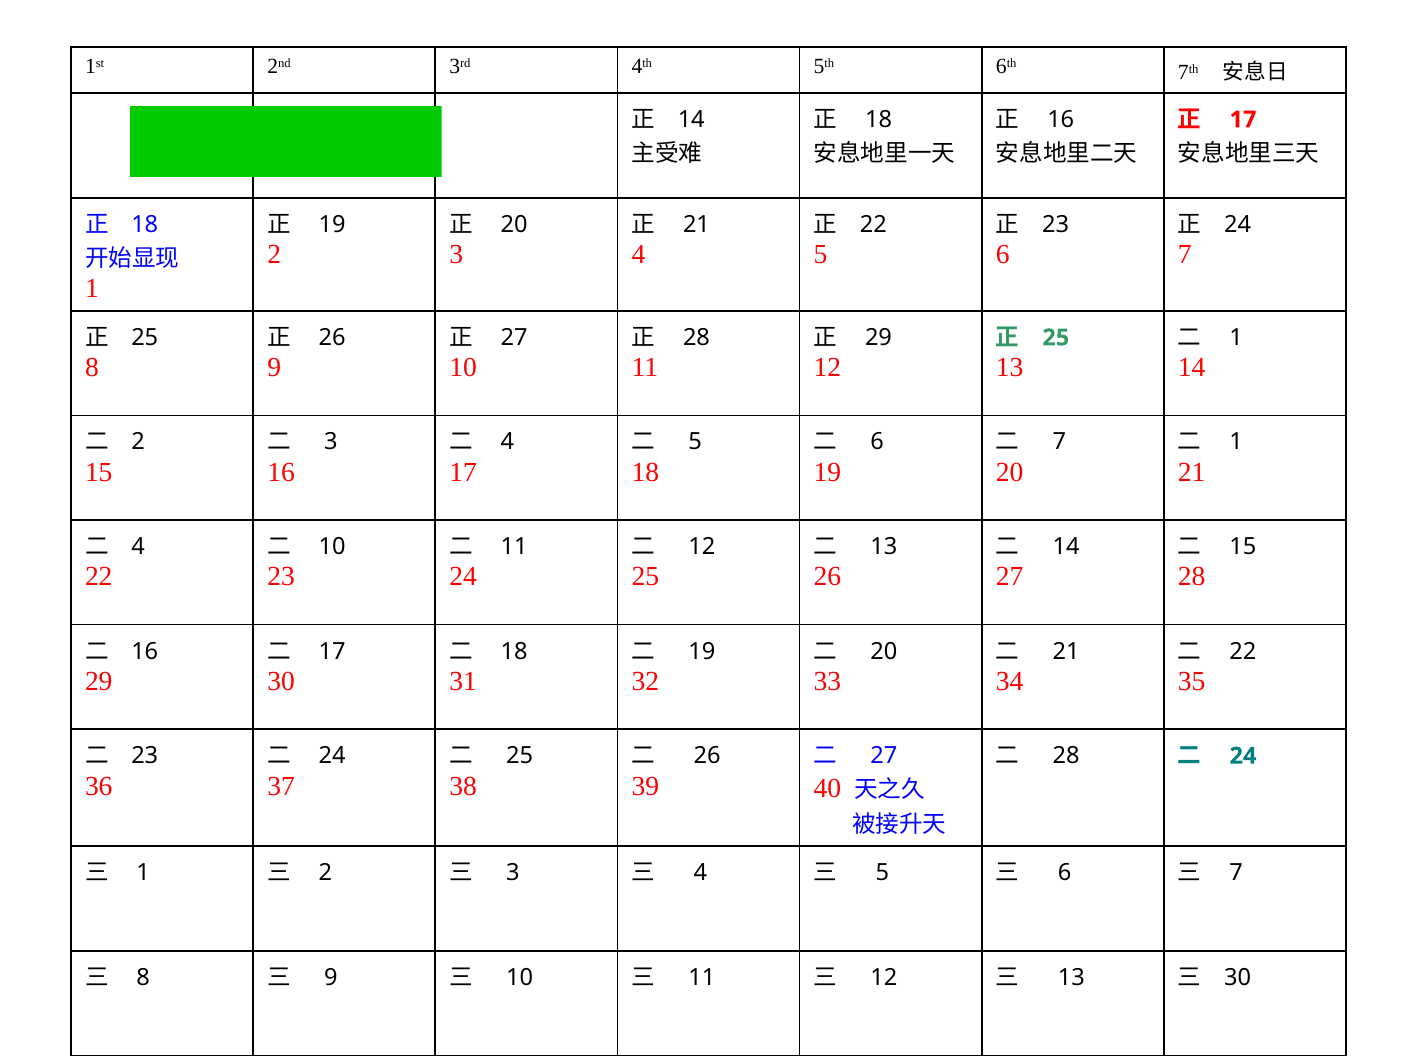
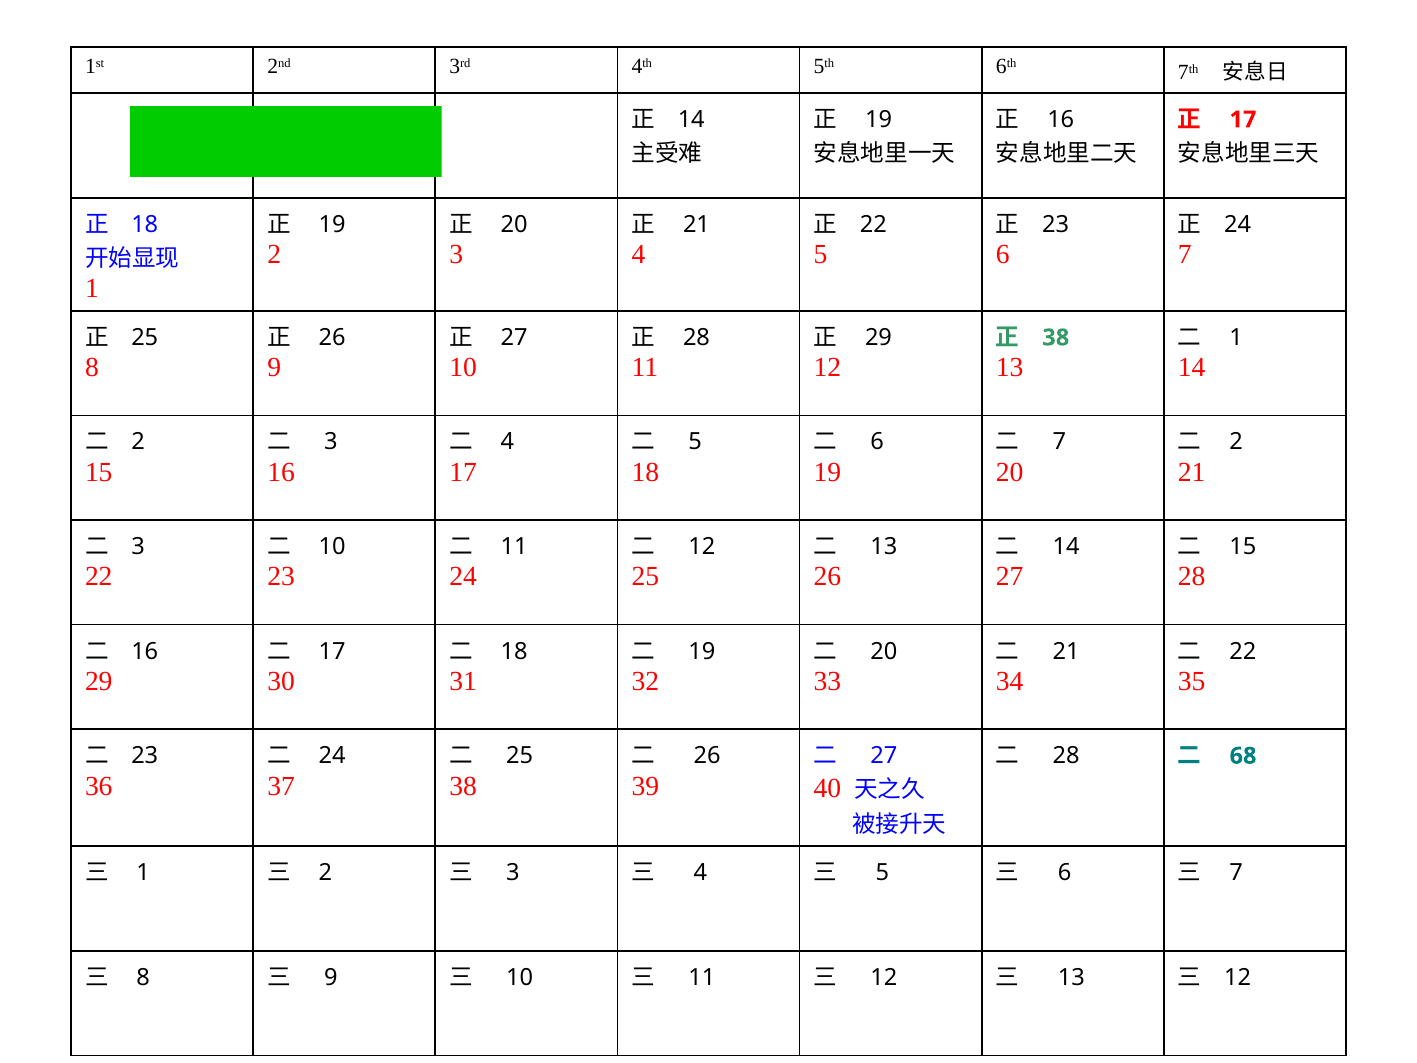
18: 18 -> 19 (879, 120)
25: 25 -> 38 (1056, 338)
1: 1 -> 2 (1236, 442)
4: 4 -> 3 (138, 547)
24: 24 -> 68 (1243, 756)
30: 30 -> 12 (1238, 977)
